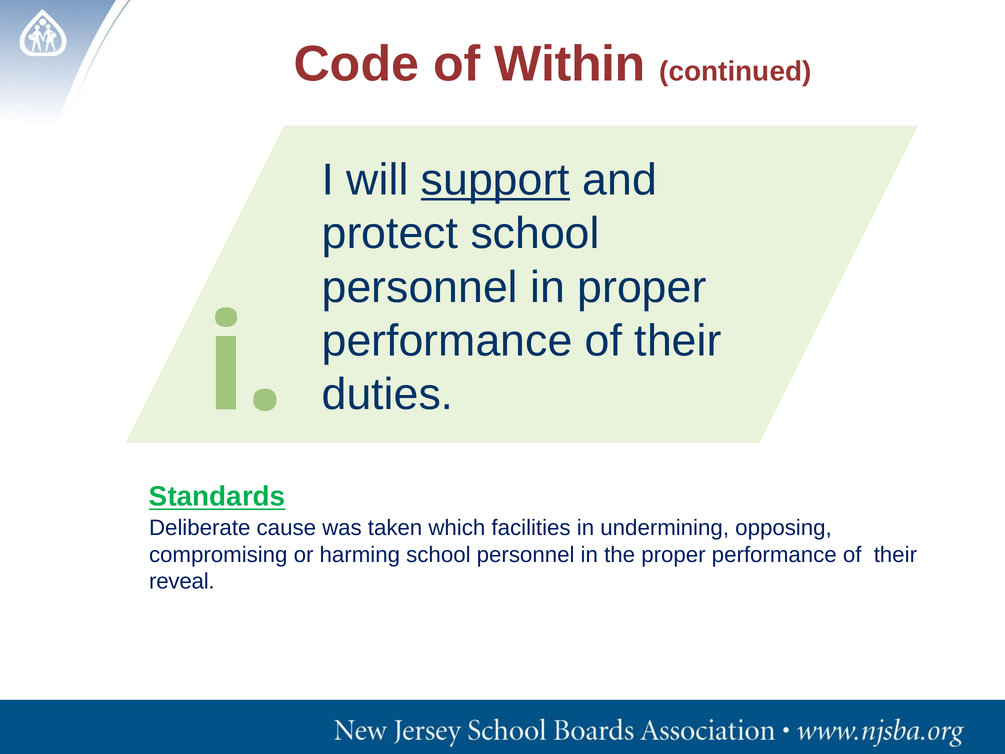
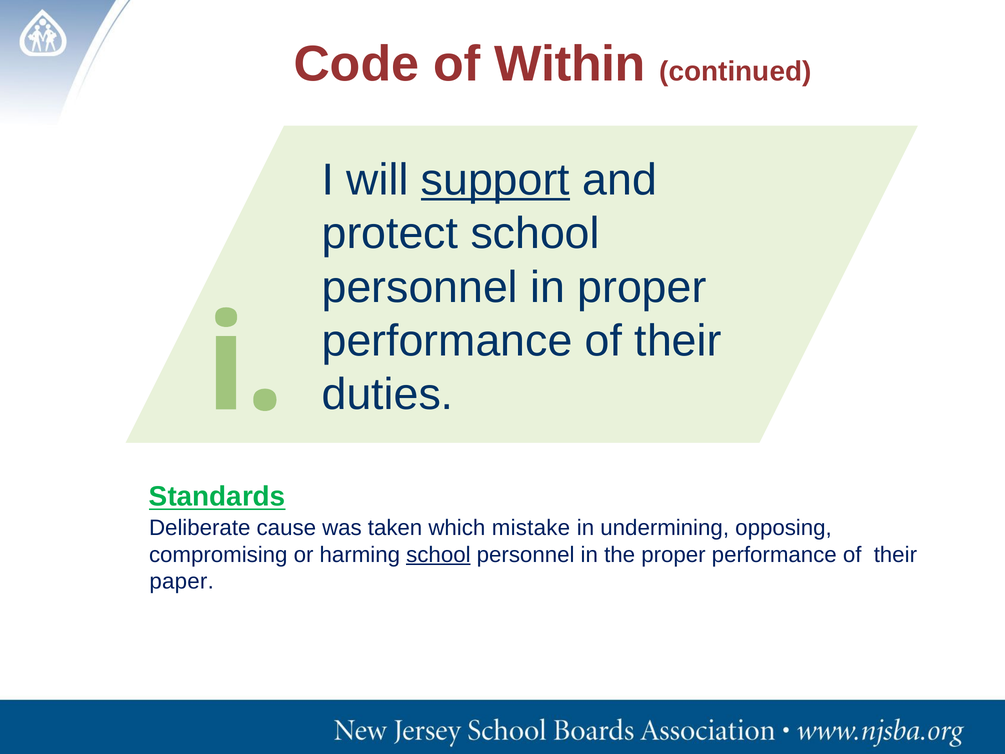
facilities: facilities -> mistake (531, 528)
school underline: none -> present (438, 554)
reveal: reveal -> paper (182, 581)
